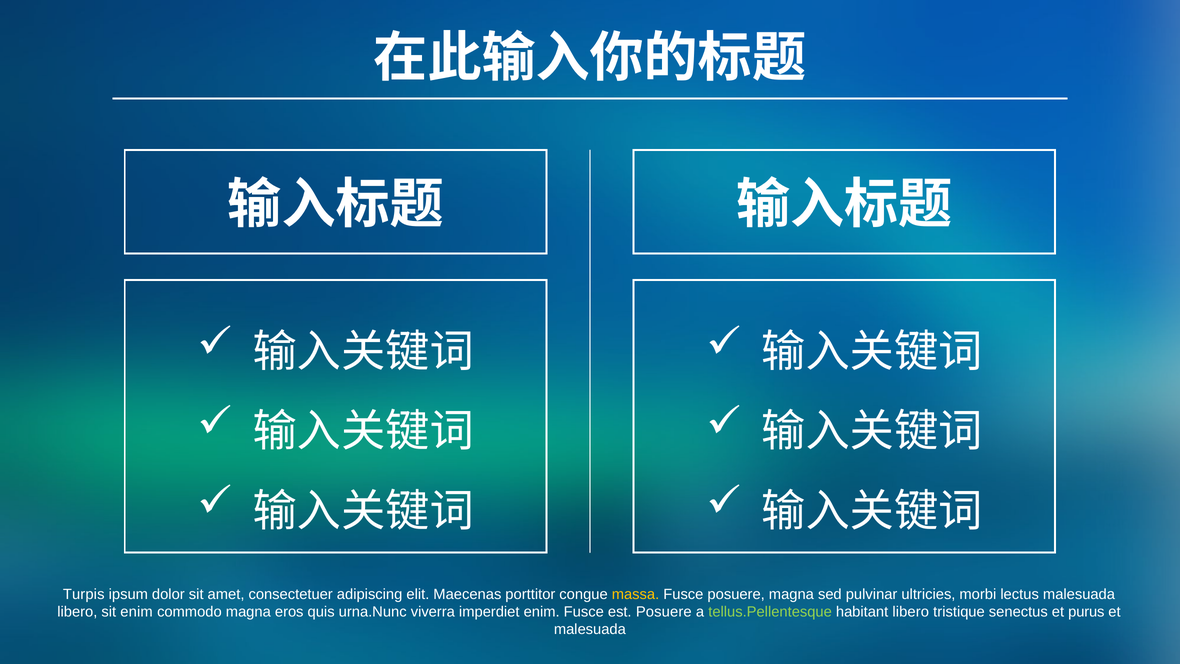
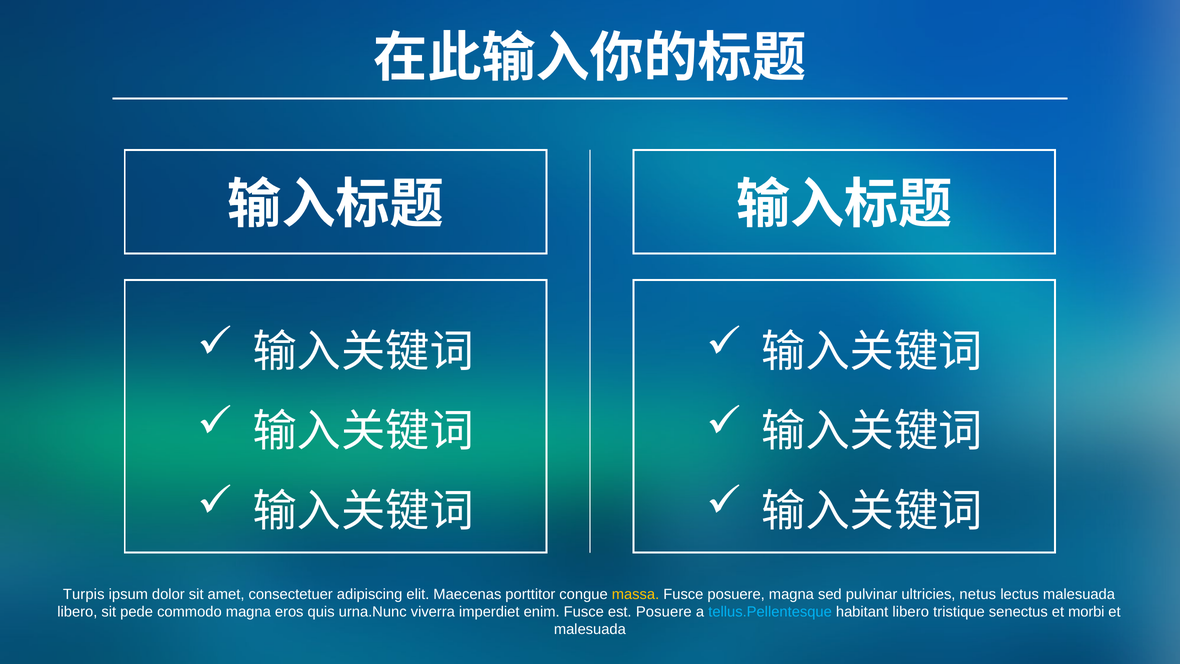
morbi: morbi -> netus (978, 594)
sit enim: enim -> pede (137, 612)
tellus.Pellentesque colour: light green -> light blue (770, 612)
purus: purus -> morbi (1086, 612)
